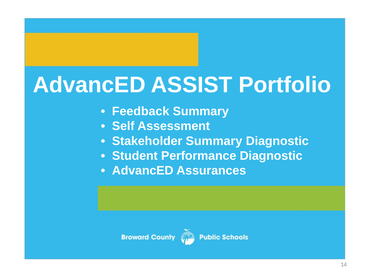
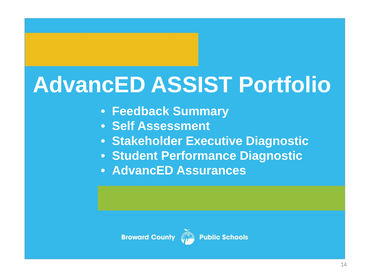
Stakeholder Summary: Summary -> Executive (214, 141)
